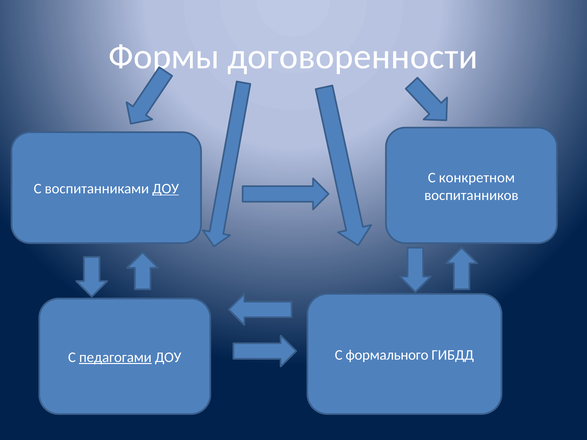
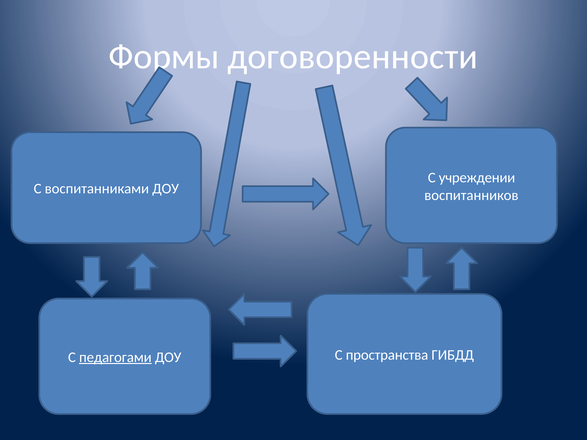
конкретном: конкретном -> учреждении (477, 178)
ДОУ underline: present -> none (166, 189)
формального: формального -> пространства (387, 355)
